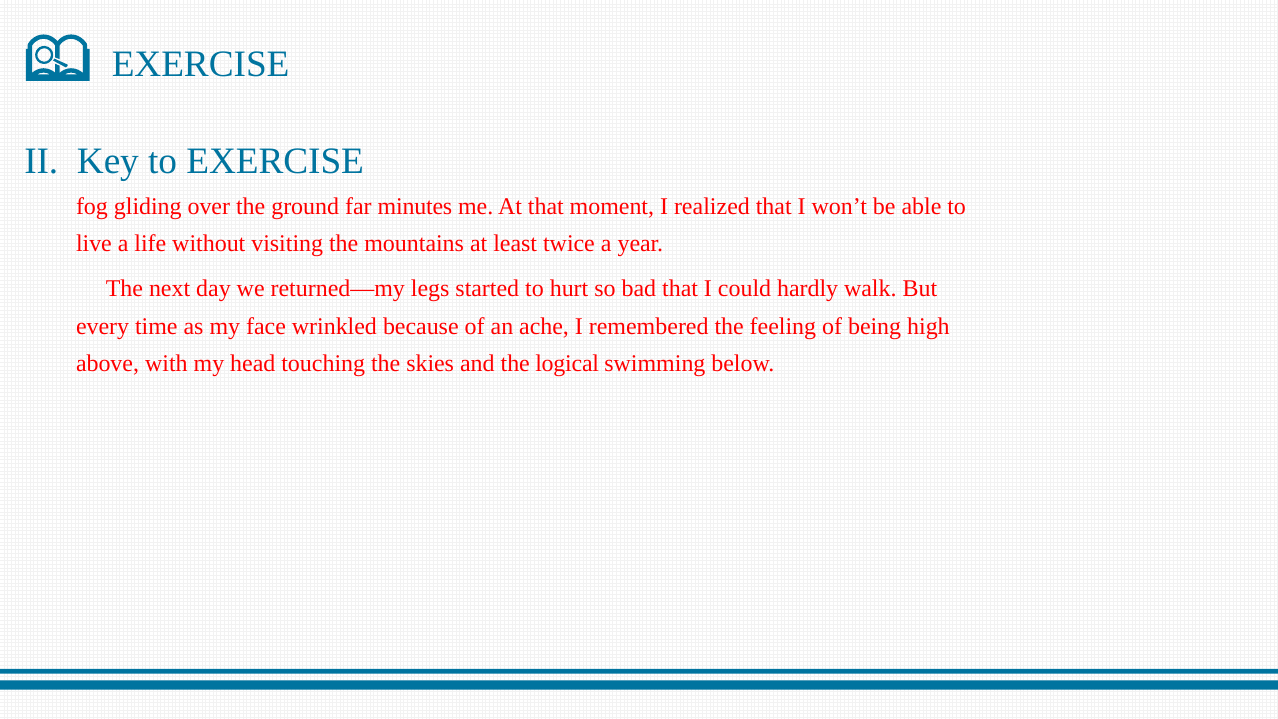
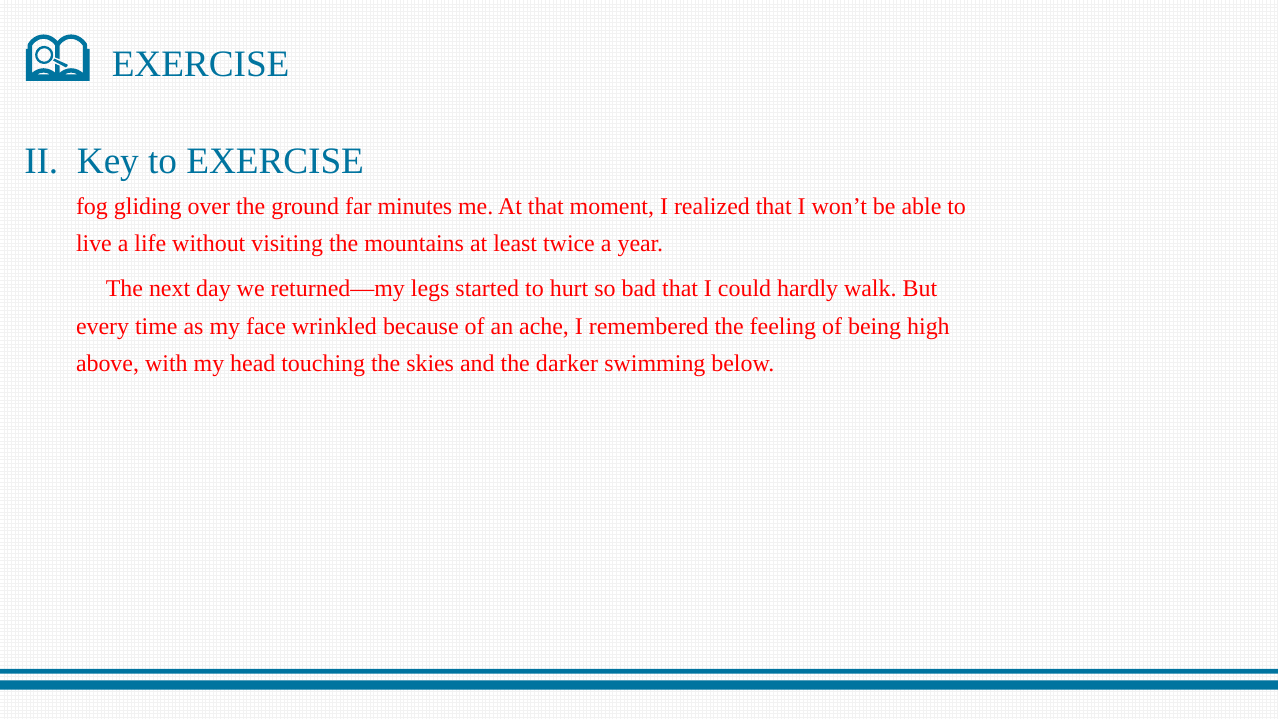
logical: logical -> darker (567, 364)
